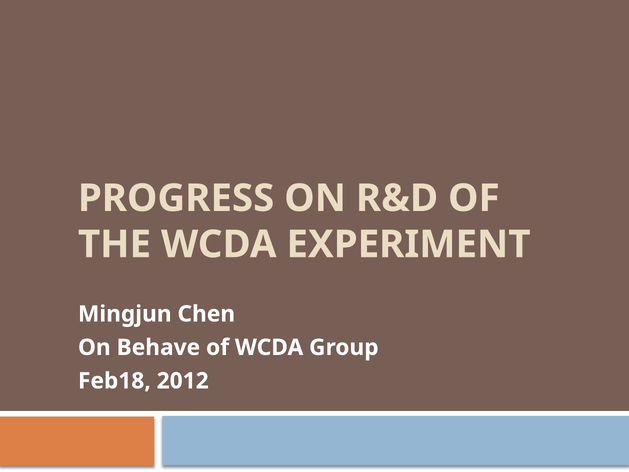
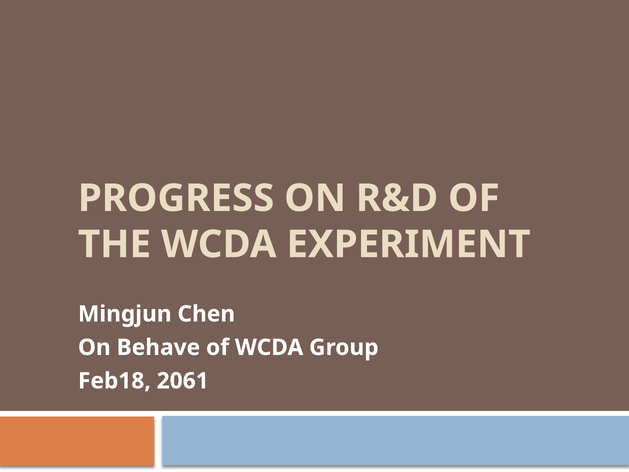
2012: 2012 -> 2061 (183, 381)
